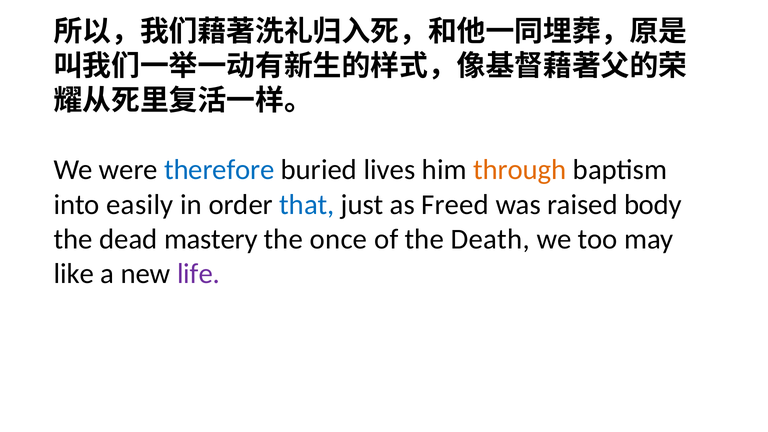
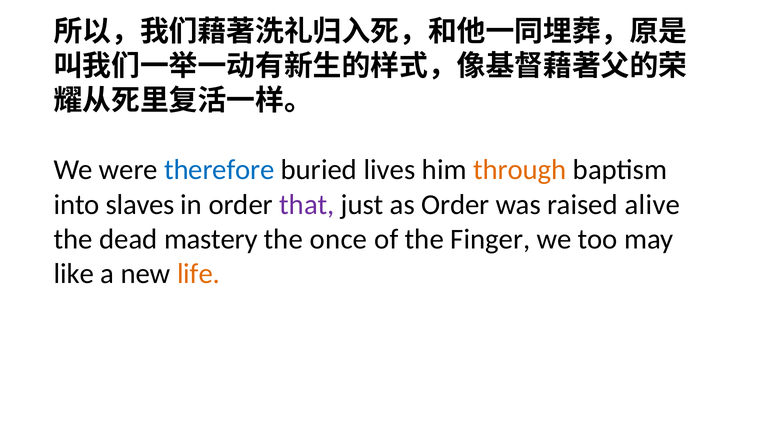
easily: easily -> slaves (140, 204)
that colour: blue -> purple (307, 204)
as Freed: Freed -> Order (455, 204)
body: body -> alive (653, 204)
Death: Death -> Finger (490, 239)
life colour: purple -> orange (198, 274)
